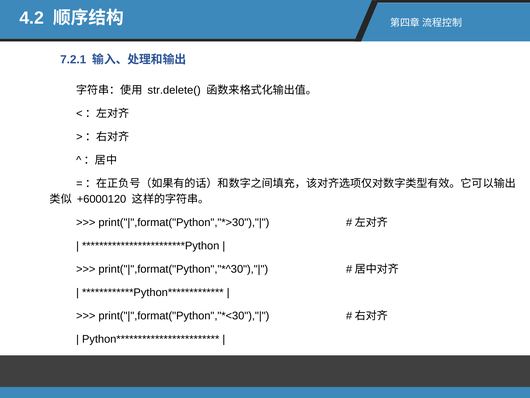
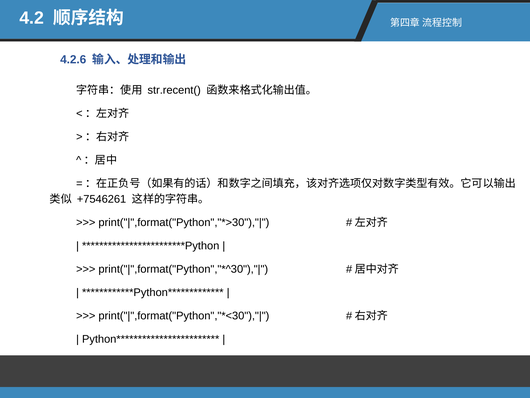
7.2.1: 7.2.1 -> 4.2.6 (73, 60)
str.delete(: str.delete( -> str.recent( (174, 90)
+6000120: +6000120 -> +7546261 (102, 199)
